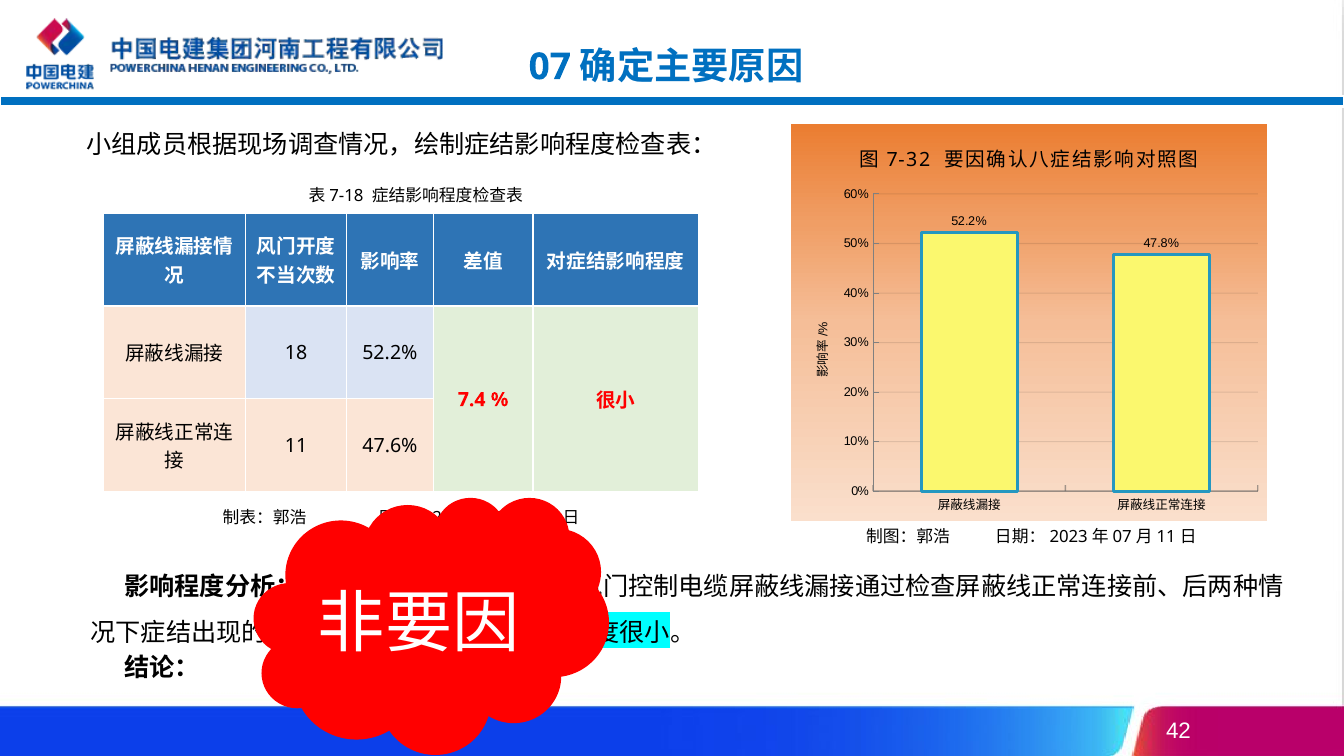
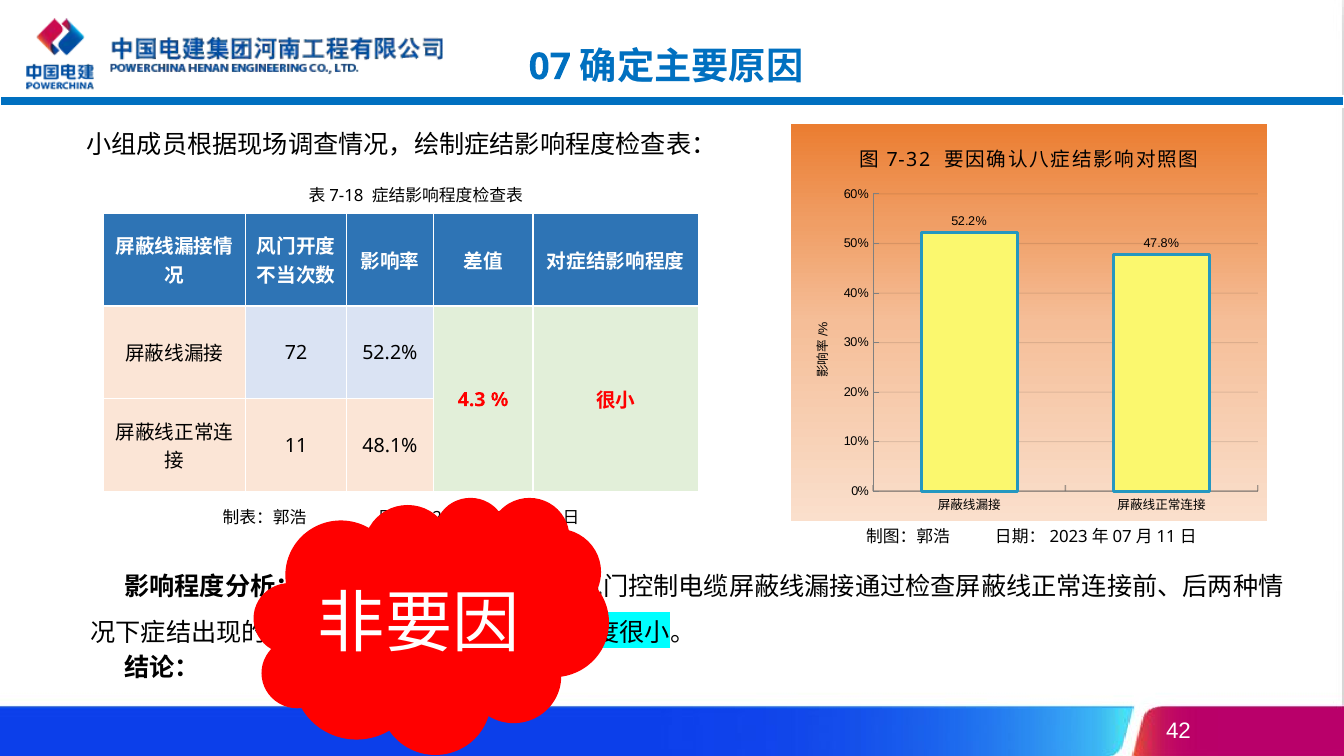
18: 18 -> 72 (296, 353)
7.4: 7.4 -> 4.3 (472, 400)
47.6%: 47.6% -> 48.1% (390, 446)
